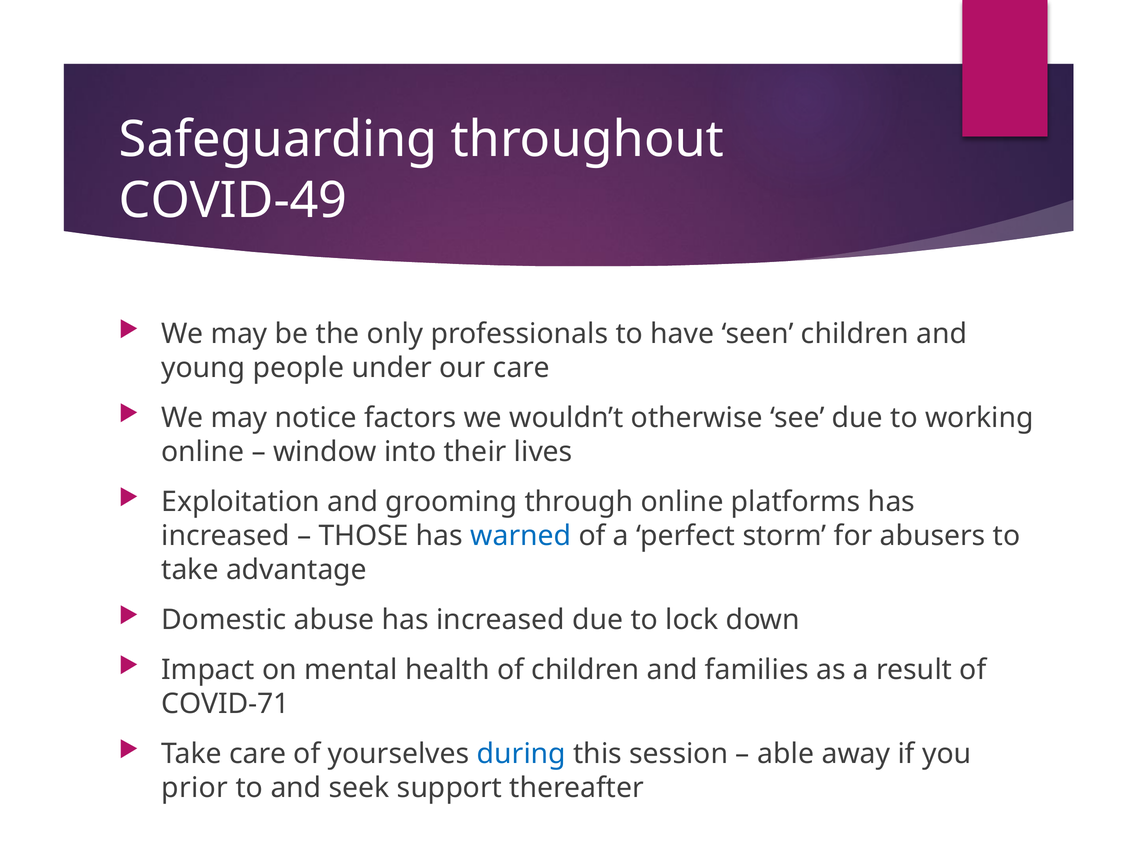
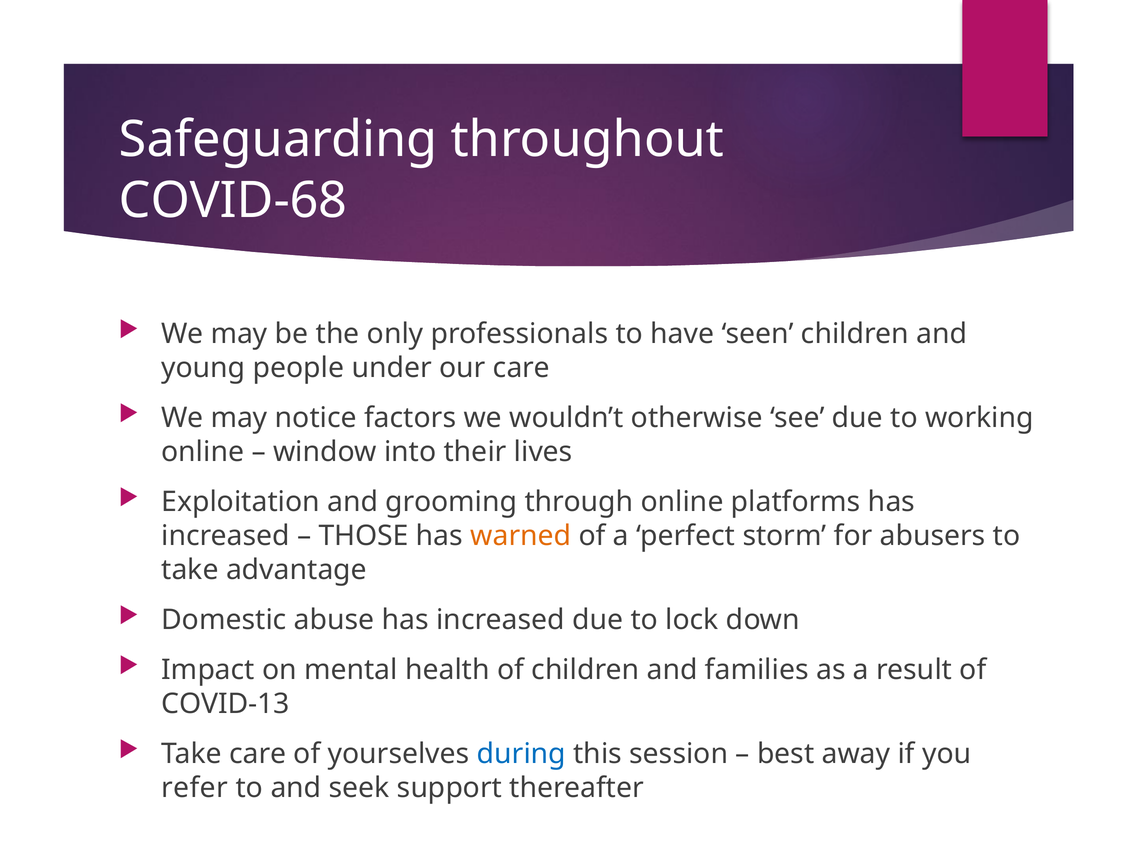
COVID-49: COVID-49 -> COVID-68 (233, 200)
warned colour: blue -> orange (521, 536)
COVID-71: COVID-71 -> COVID-13 (225, 704)
able: able -> best (786, 754)
prior: prior -> refer (195, 788)
